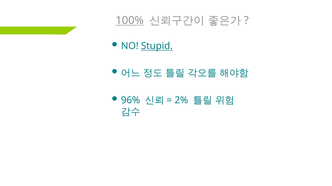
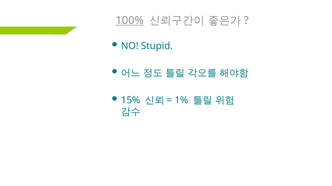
Stupid underline: present -> none (157, 46)
96%: 96% -> 15% (131, 100)
2%: 2% -> 1% (181, 100)
